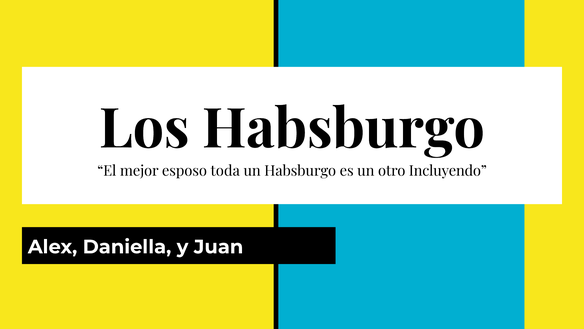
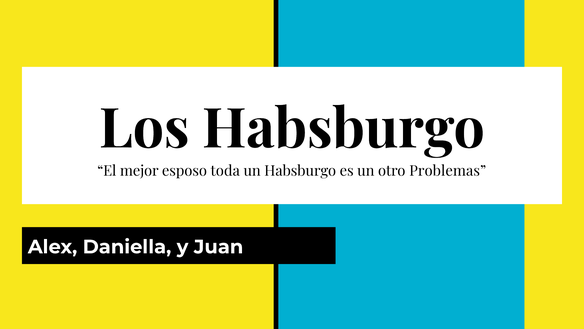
Incluyendo: Incluyendo -> Problemas (448, 171)
